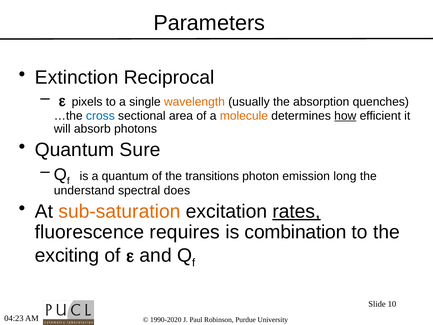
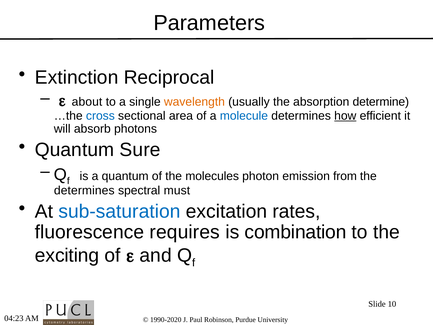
pixels: pixels -> about (87, 102)
quenches: quenches -> determine (381, 102)
molecule colour: orange -> blue (244, 116)
transitions: transitions -> molecules (212, 176)
long: long -> from (345, 176)
understand: understand -> determines (84, 191)
does: does -> must (177, 191)
sub-saturation colour: orange -> blue (119, 211)
rates underline: present -> none (297, 211)
